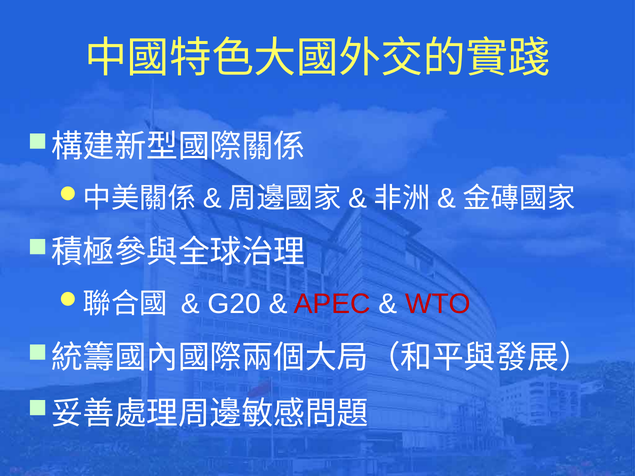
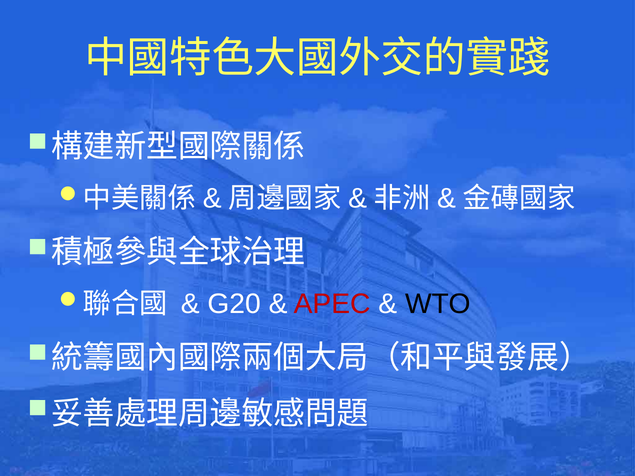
WTO colour: red -> black (438, 304)
